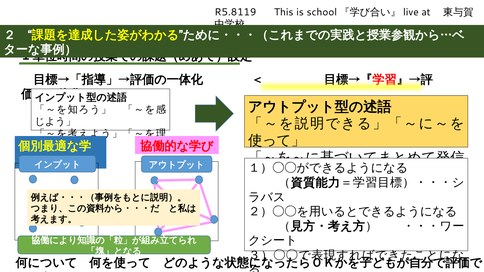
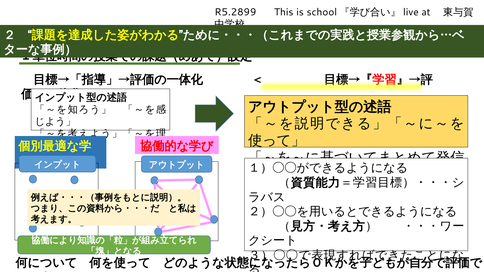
R5.8119: R5.8119 -> R5.2899 (235, 12)
